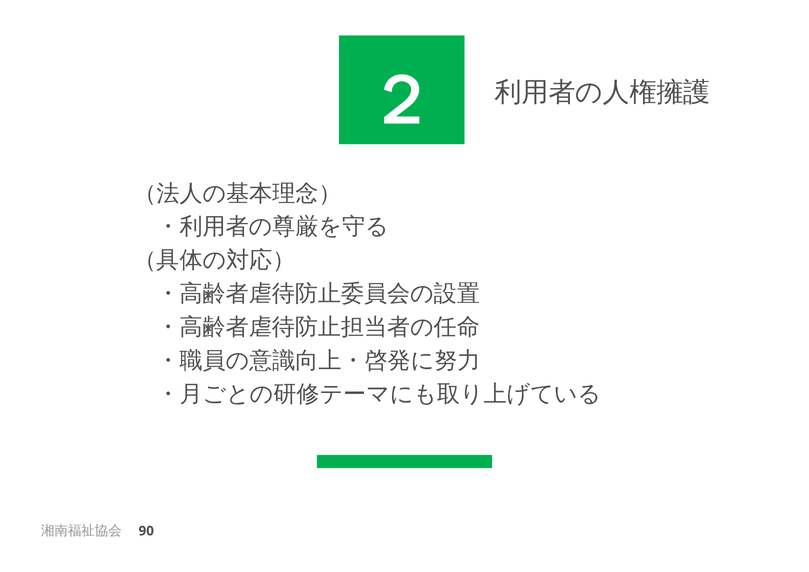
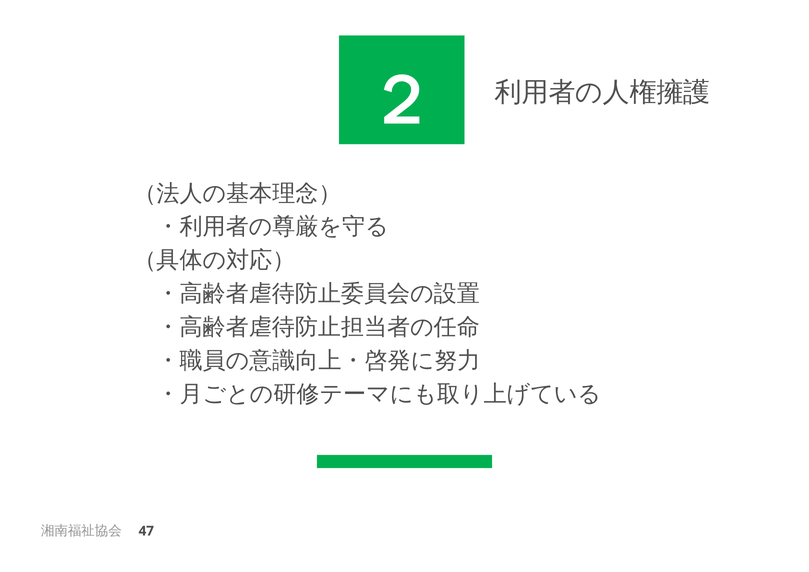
90: 90 -> 47 (146, 531)
